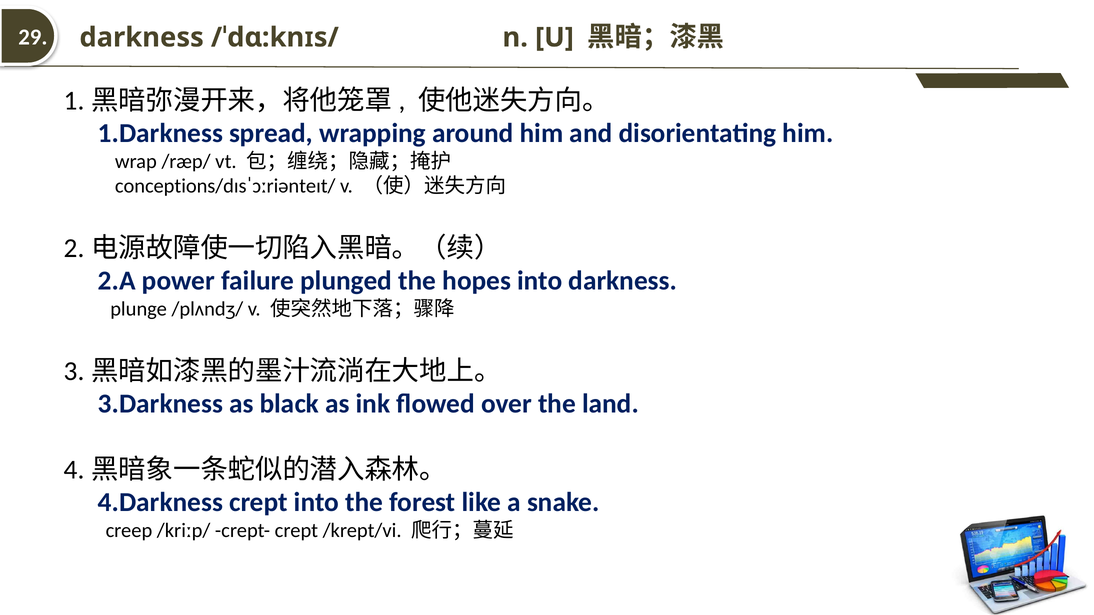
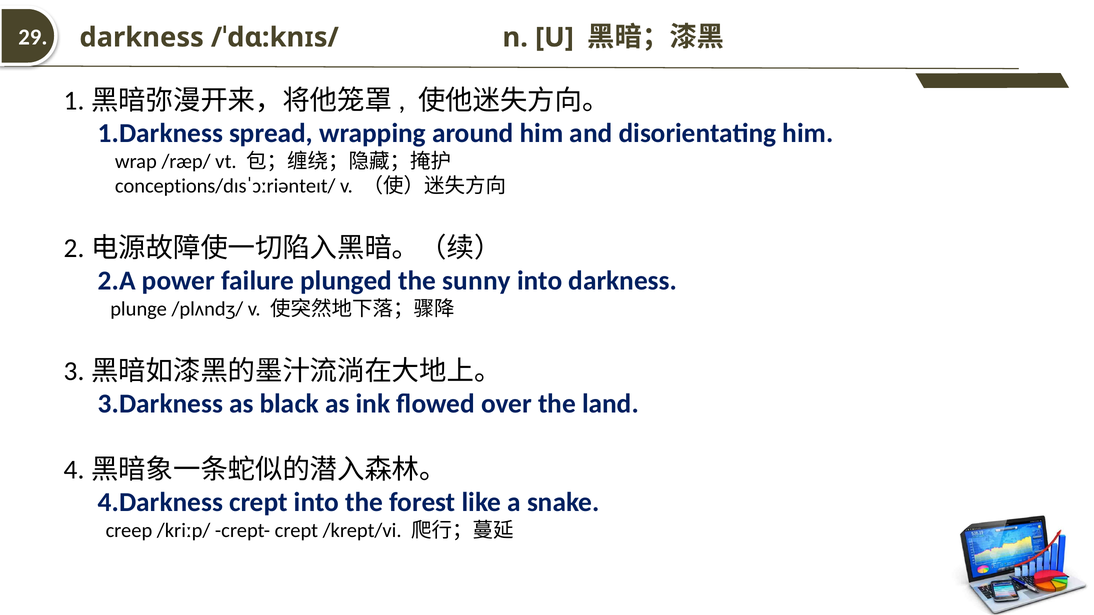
hopes: hopes -> sunny (477, 281)
